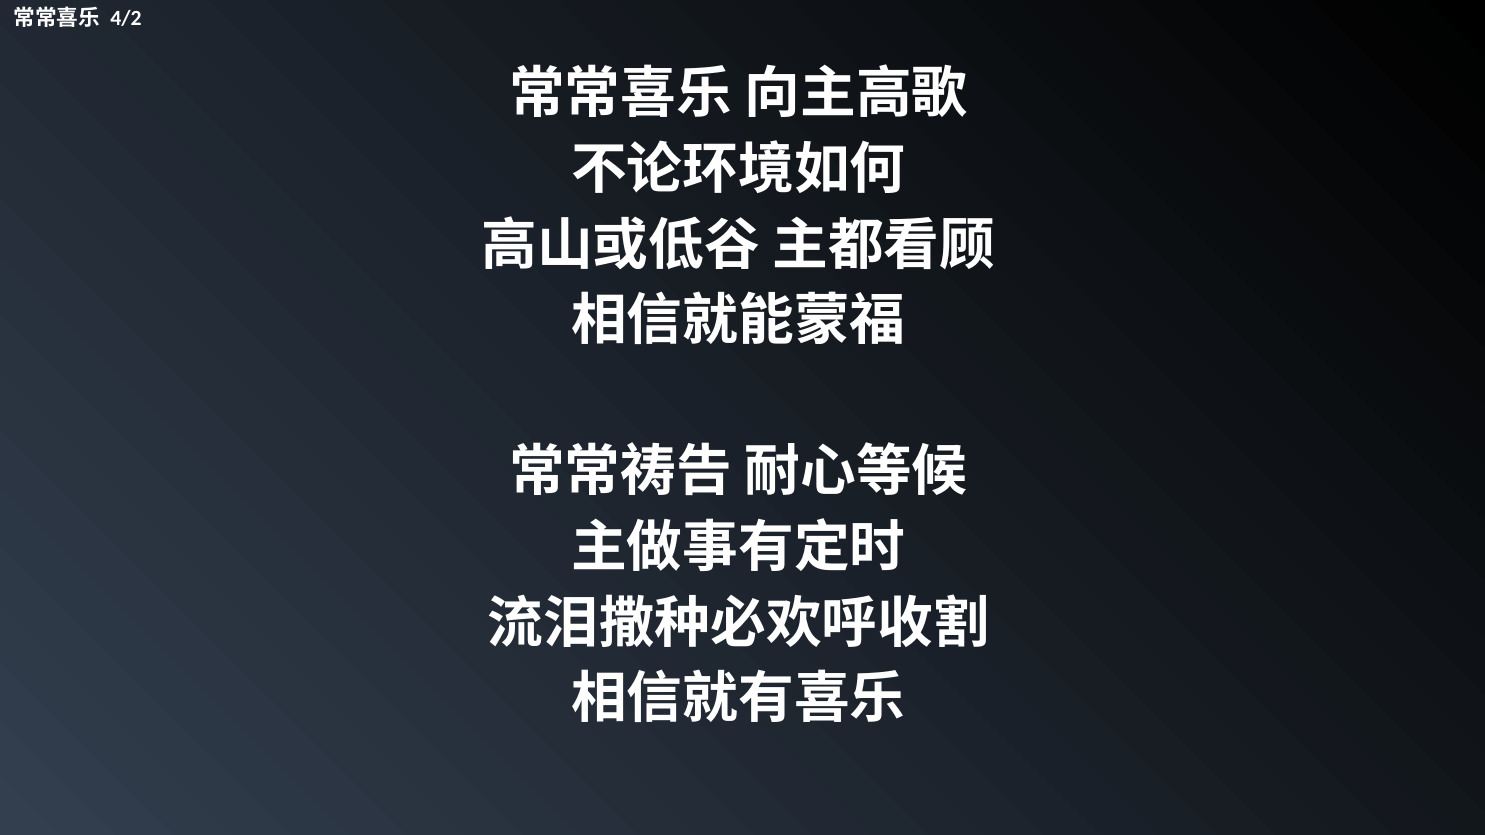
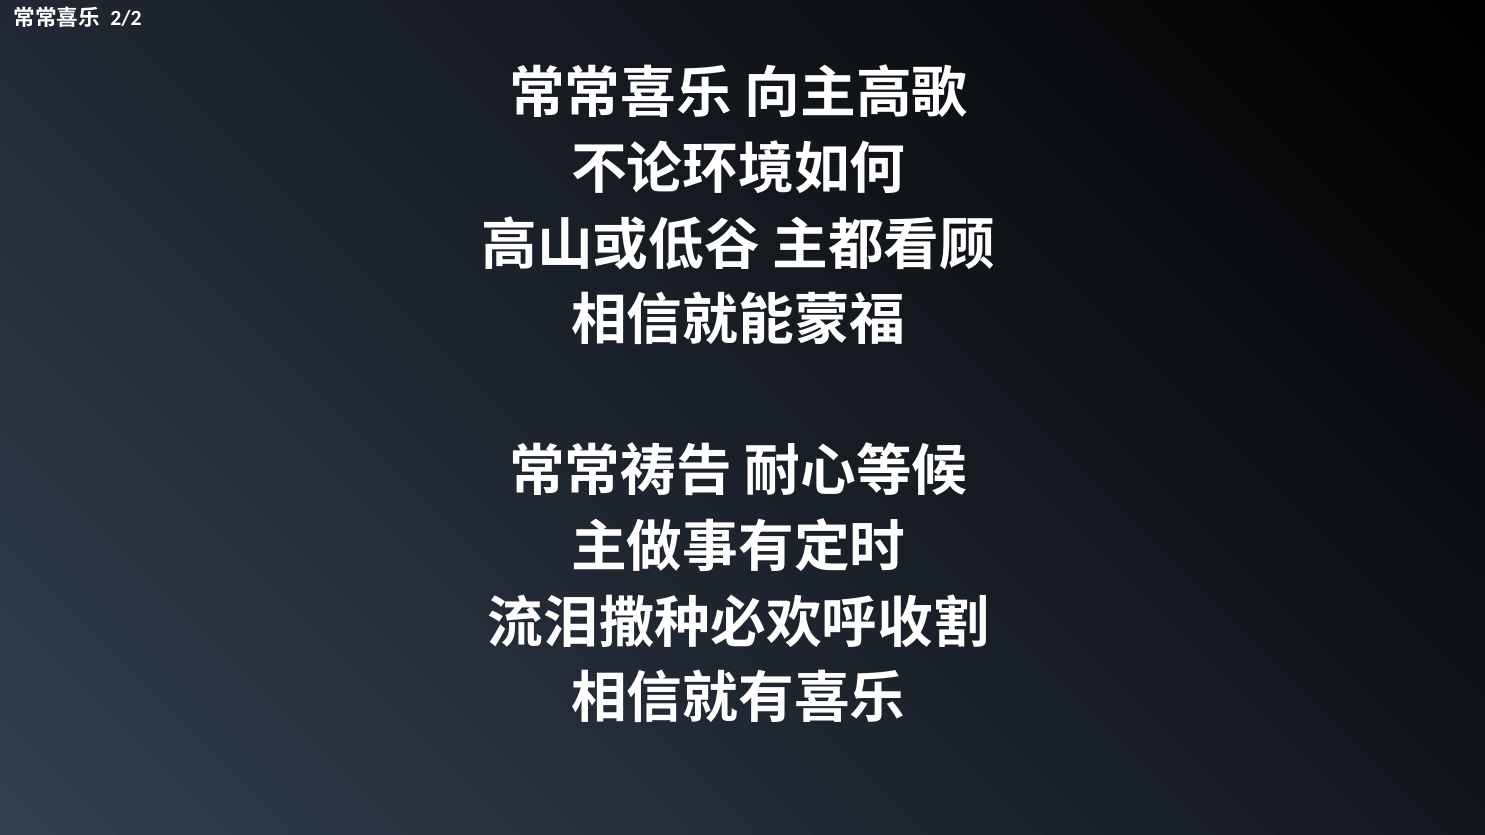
4/2: 4/2 -> 2/2 (126, 18)
